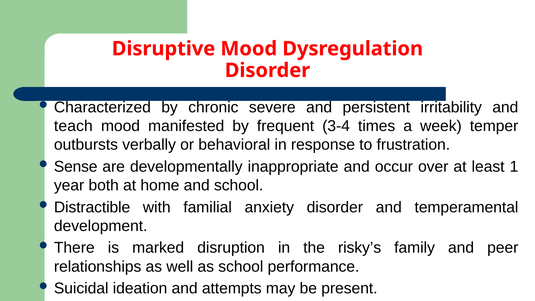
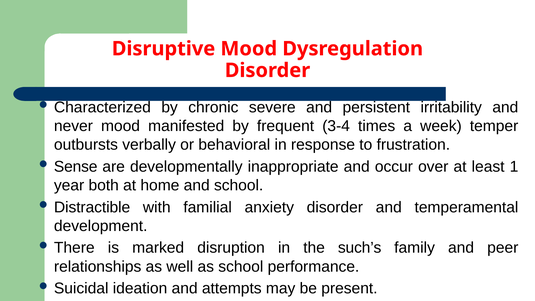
teach: teach -> never (73, 126)
risky’s: risky’s -> such’s (360, 248)
